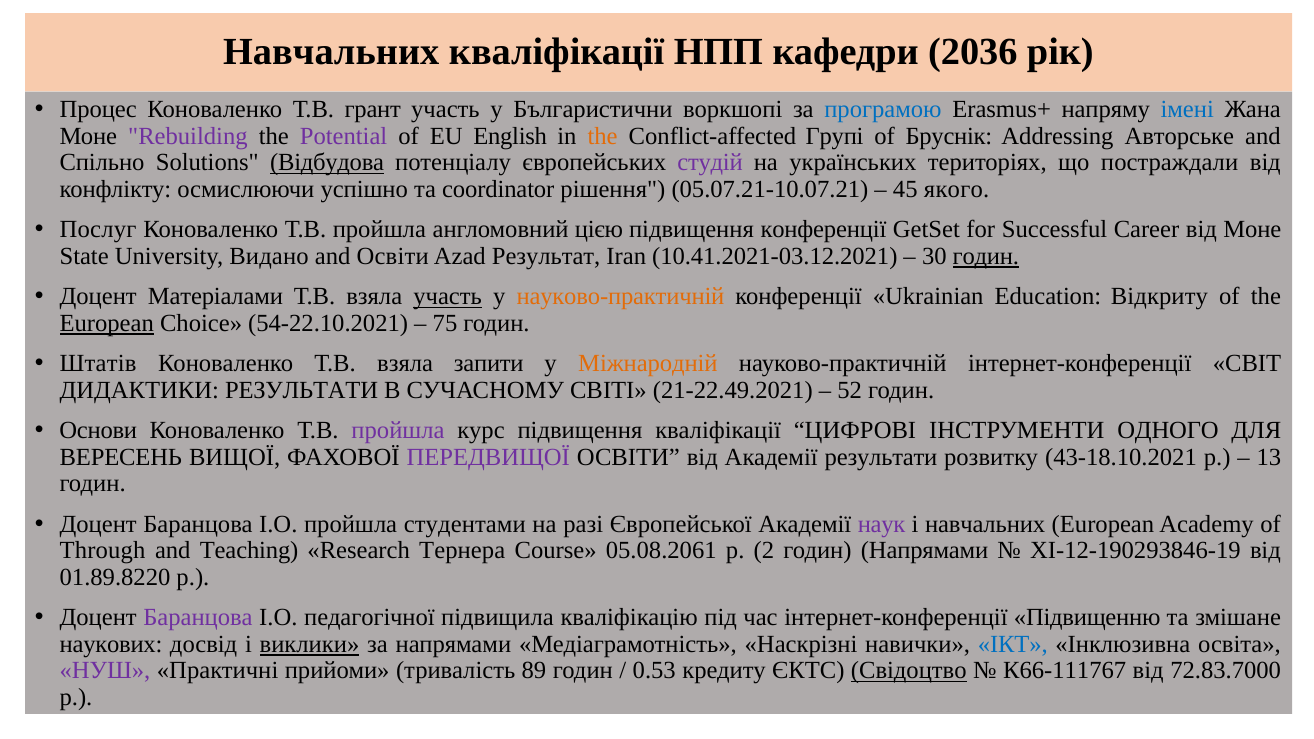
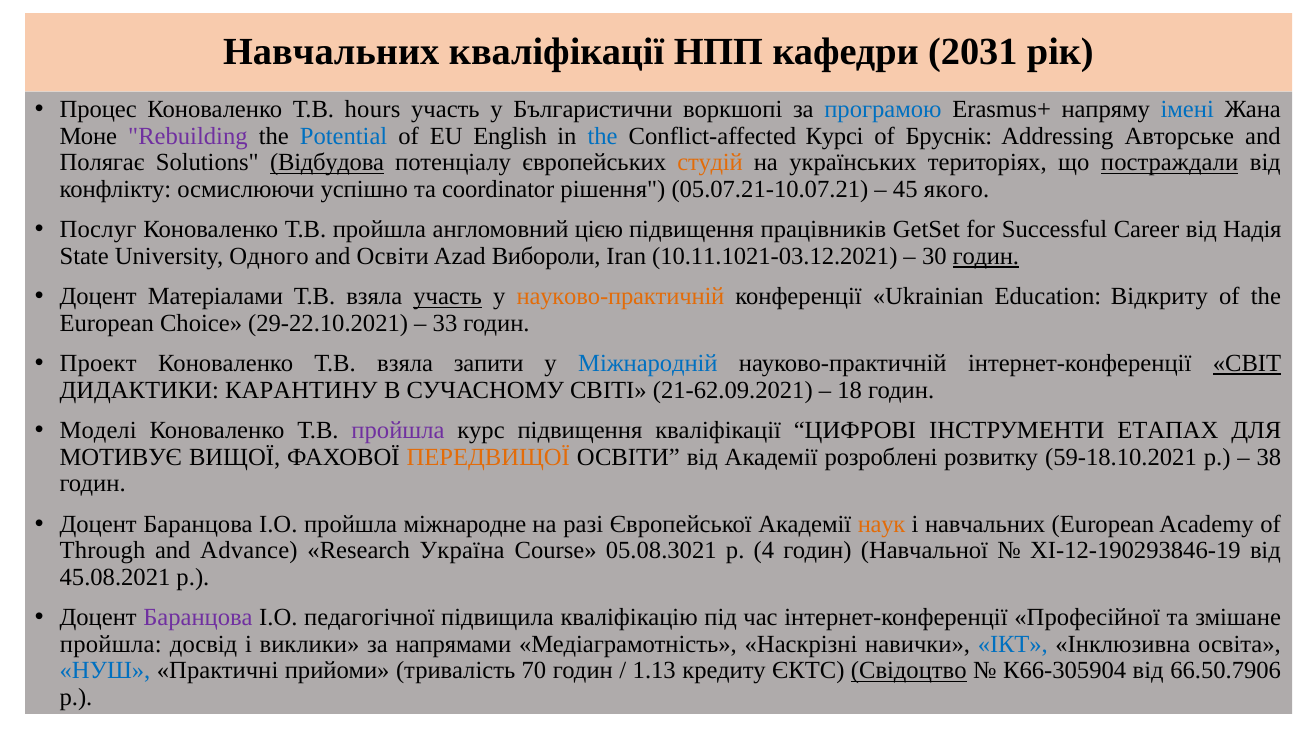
2036: 2036 -> 2031 (973, 52)
грант: грант -> hours (373, 110)
Potential colour: purple -> blue (344, 136)
the colour: orange -> blue (603, 136)
Групі: Групі -> Курсі (835, 136)
Спільно: Спільно -> Полягає (102, 163)
студій colour: purple -> orange (710, 163)
постраждали underline: none -> present (1170, 163)
підвищення конференції: конференції -> працівників (823, 230)
від Моне: Моне -> Надія (1252, 230)
Видано: Видано -> Одного (269, 256)
Результат: Результат -> Вибороли (546, 256)
10.41.2021-03.12.2021: 10.41.2021-03.12.2021 -> 10.11.1021-03.12.2021 (775, 256)
European underline: present -> none (107, 323)
54-22.10.2021: 54-22.10.2021 -> 29-22.10.2021 (328, 323)
75: 75 -> 33 (445, 323)
Штатів: Штатів -> Проект (98, 364)
Міжнародній colour: orange -> blue (648, 364)
СВІТ underline: none -> present (1247, 364)
ДИДАКТИКИ РЕЗУЛЬТАТИ: РЕЗУЛЬТАТИ -> КАРАНТИНУ (301, 390)
21‑22.49.2021: 21‑22.49.2021 -> 21‑62.09.2021 (733, 390)
52: 52 -> 18 (850, 390)
Основи: Основи -> Моделі (98, 431)
ОДНОГО: ОДНОГО -> ЕТАПАХ (1168, 431)
ВЕРЕСЕНЬ: ВЕРЕСЕНЬ -> МОТИВУЄ (121, 457)
ПЕРЕДВИЩОЇ colour: purple -> orange (488, 457)
Академії результати: результати -> розроблені (881, 457)
43-18.10.2021: 43-18.10.2021 -> 59-18.10.2021 (1121, 457)
13: 13 -> 38 (1269, 457)
студентами: студентами -> міжнародне (465, 524)
наук colour: purple -> orange (882, 524)
Teaching: Teaching -> Advance (249, 551)
Тернера: Тернера -> Україна (462, 551)
05.08.2061: 05.08.2061 -> 05.08.3021 (661, 551)
2: 2 -> 4 (764, 551)
годин Напрямами: Напрямами -> Навчальної (924, 551)
01.89.8220: 01.89.8220 -> 45.08.2021 (115, 577)
Підвищенню: Підвищенню -> Професійної (1087, 618)
наукових: наукових -> пройшла (111, 644)
виклики underline: present -> none (310, 644)
НУШ colour: purple -> blue (105, 671)
89: 89 -> 70 (534, 671)
0.53: 0.53 -> 1.13 (654, 671)
К66-111767: К66-111767 -> К66-305904 (1065, 671)
72.83.7000: 72.83.7000 -> 66.50.7906 (1226, 671)
